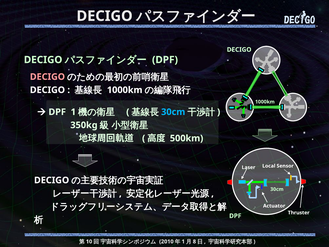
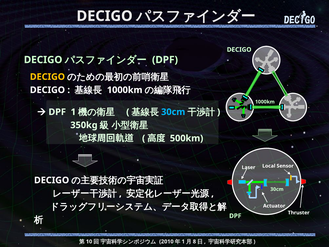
DECIGO colour: pink -> yellow (47, 77)
